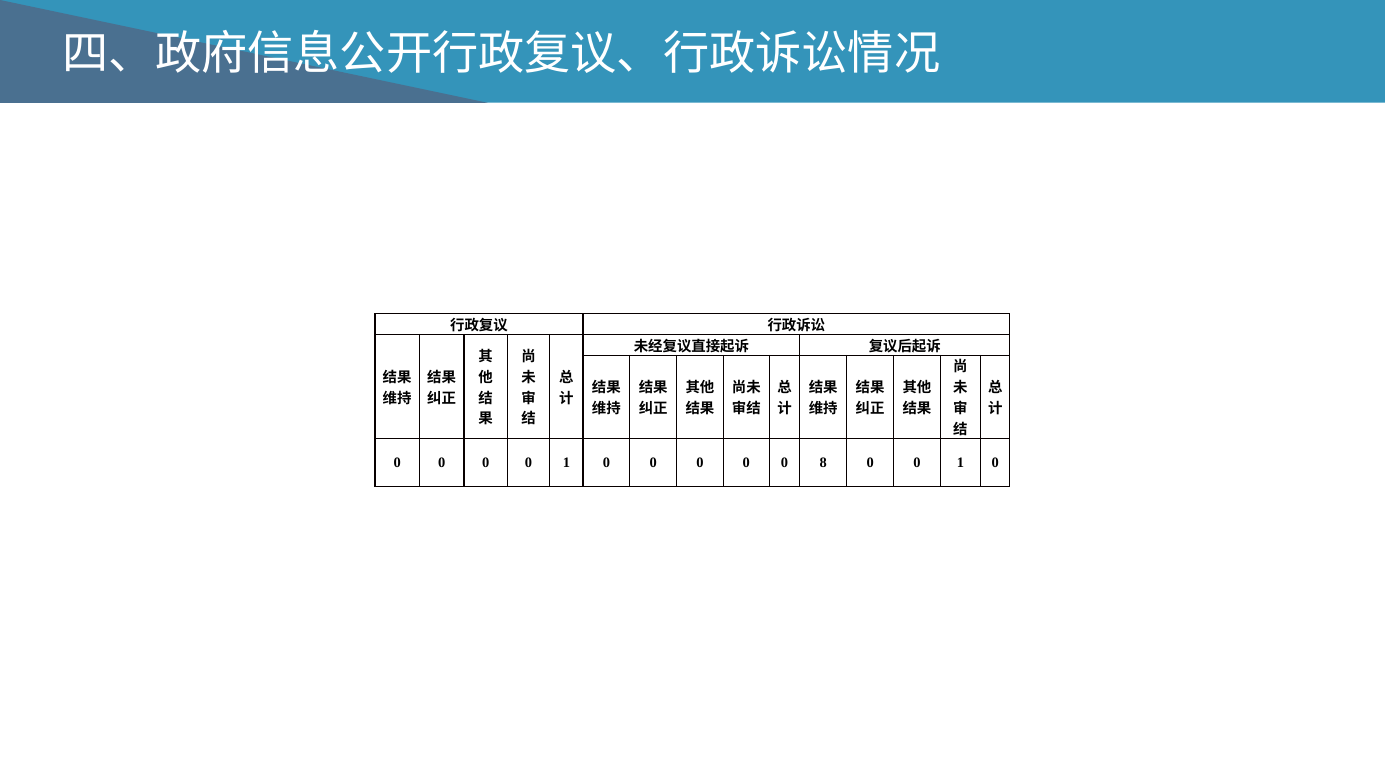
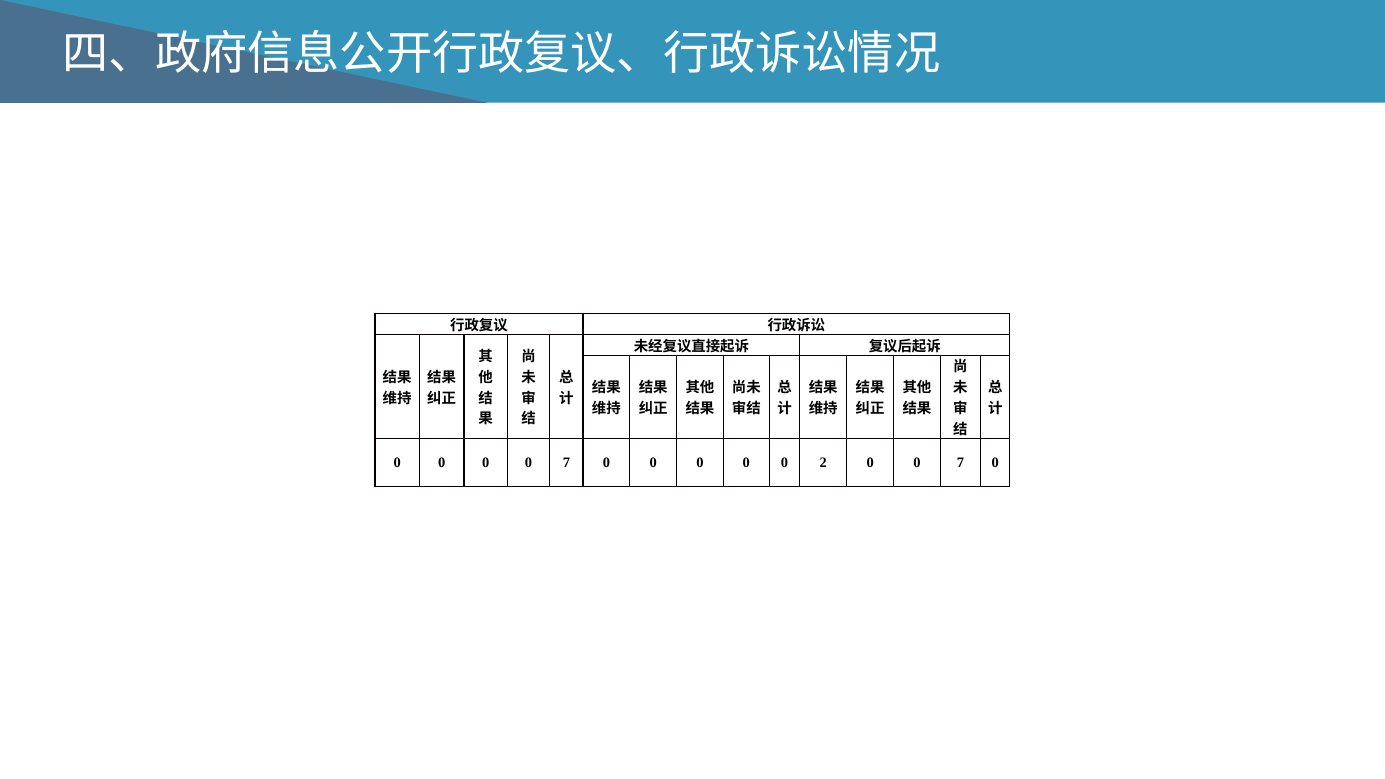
0 0 0 1: 1 -> 7 (566, 462)
8: 8 -> 2 (823, 462)
1: 1 -> 7 (960, 462)
